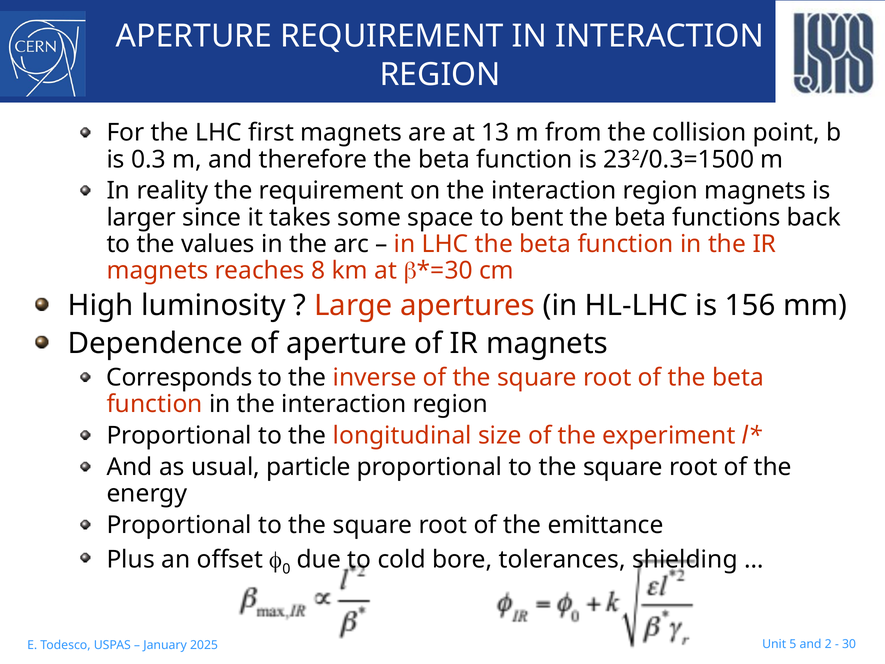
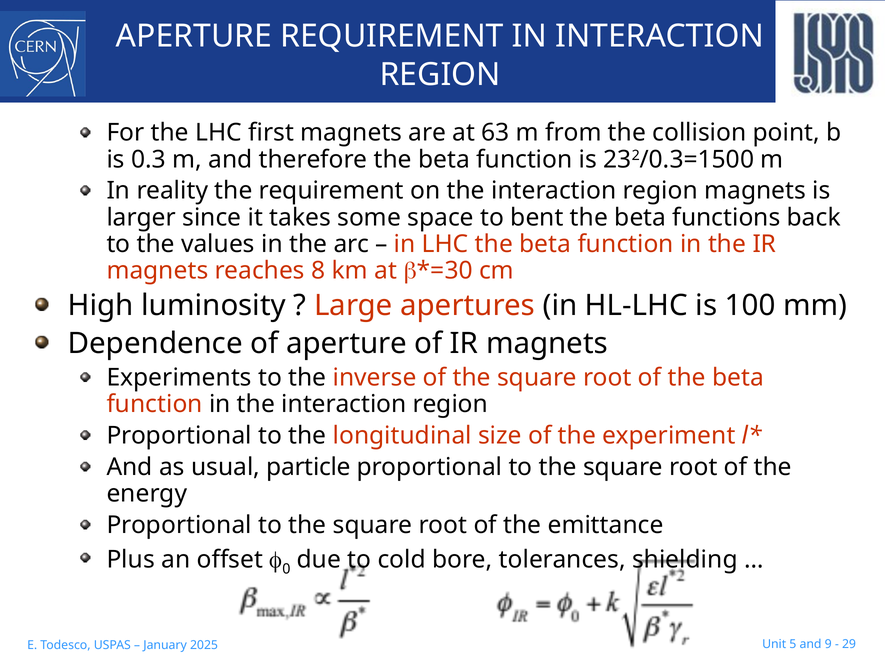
13: 13 -> 63 (496, 133)
156: 156 -> 100 (750, 306)
Corresponds: Corresponds -> Experiments (179, 377)
2: 2 -> 9 (828, 644)
30: 30 -> 29 (849, 644)
